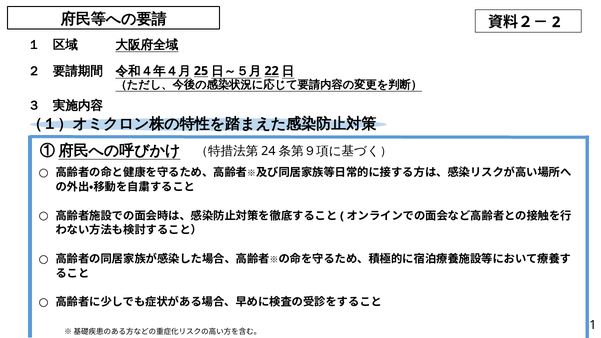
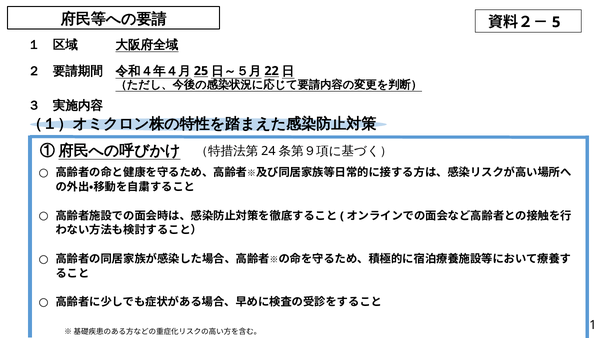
2: 2 -> 5 (556, 22)
